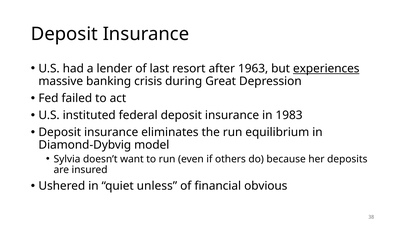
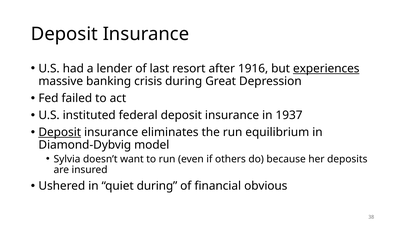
1963: 1963 -> 1916 (253, 68)
1983: 1983 -> 1937 (289, 115)
Deposit underline: none -> present (60, 132)
quiet unless: unless -> during (157, 186)
